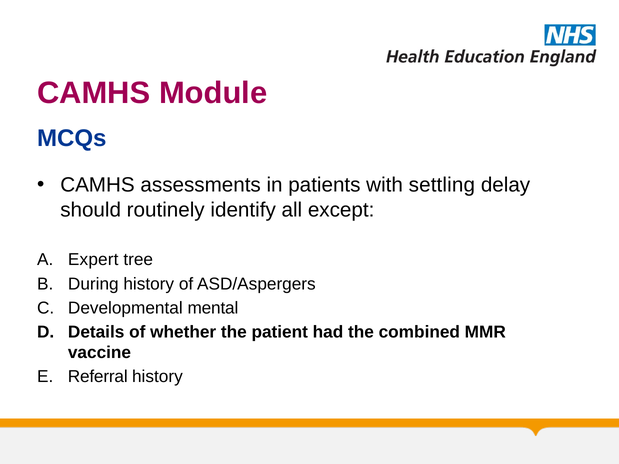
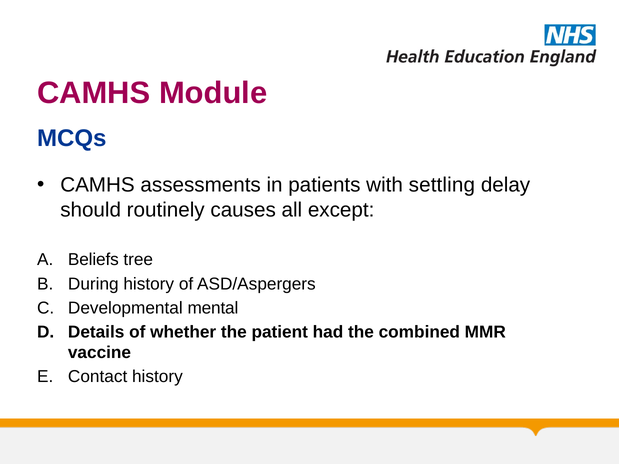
identify: identify -> causes (243, 210)
Expert: Expert -> Beliefs (93, 260)
Referral: Referral -> Contact (98, 377)
